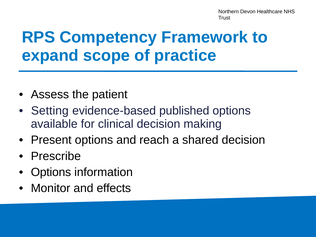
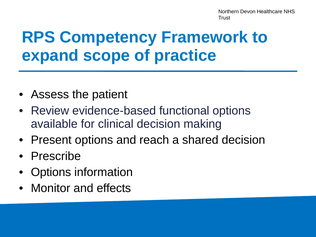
Setting: Setting -> Review (50, 111)
published: published -> functional (184, 111)
